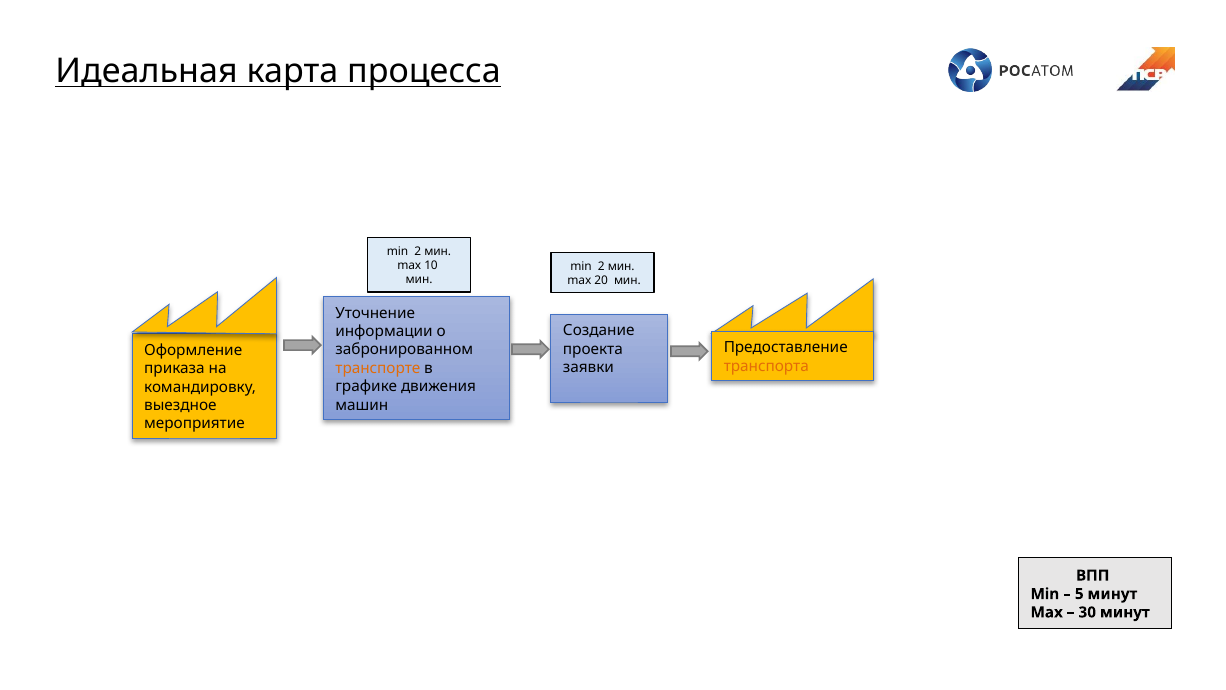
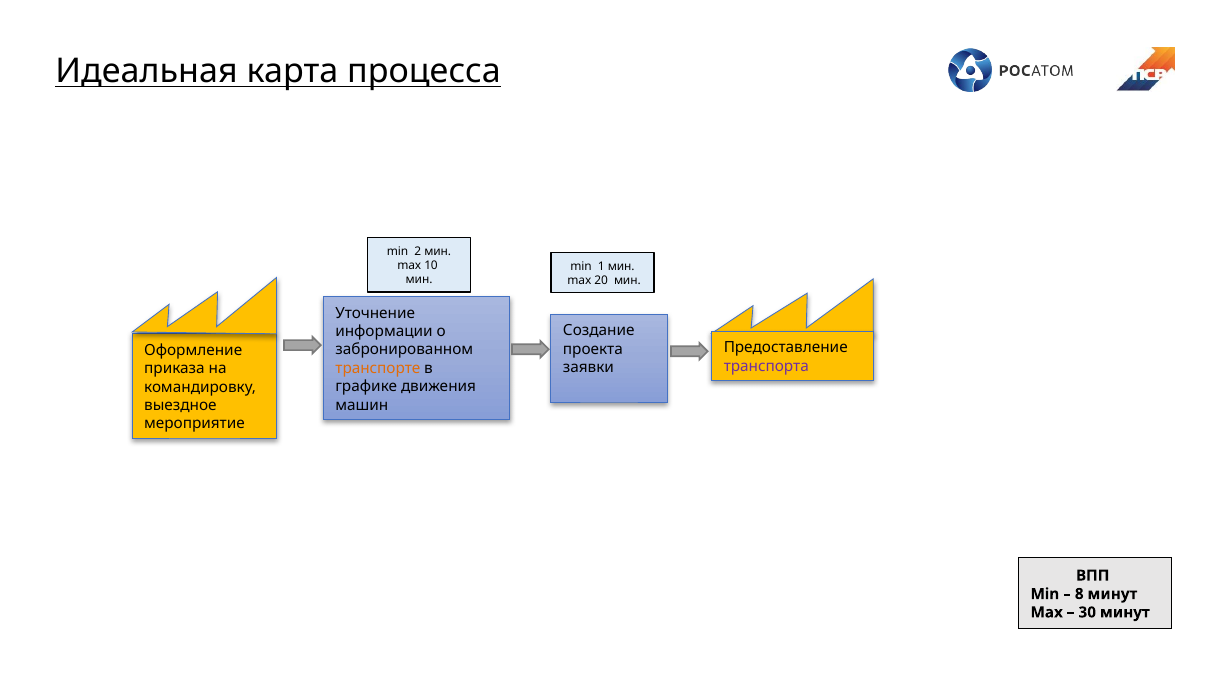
2: 2 -> 1 (601, 266)
транспорта colour: orange -> purple (766, 367)
5: 5 -> 8 (1079, 594)
